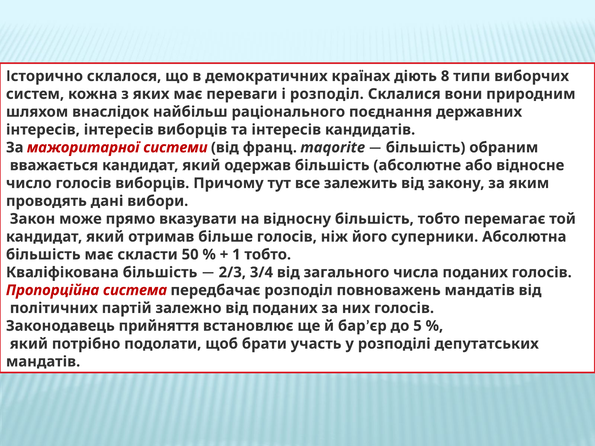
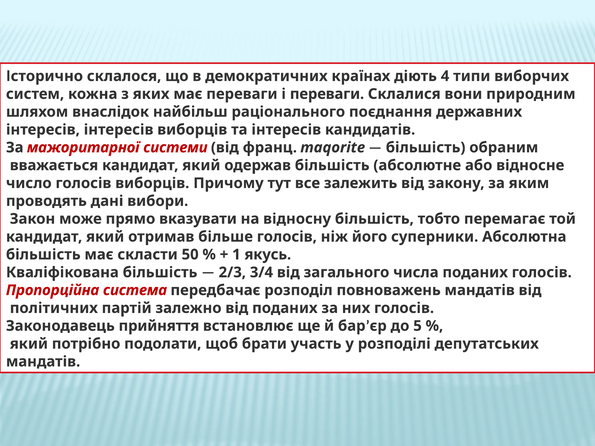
8: 8 -> 4 (445, 76)
і розподіл: розподіл -> переваги (327, 94)
1 тобто: тобто -> якусь (268, 255)
